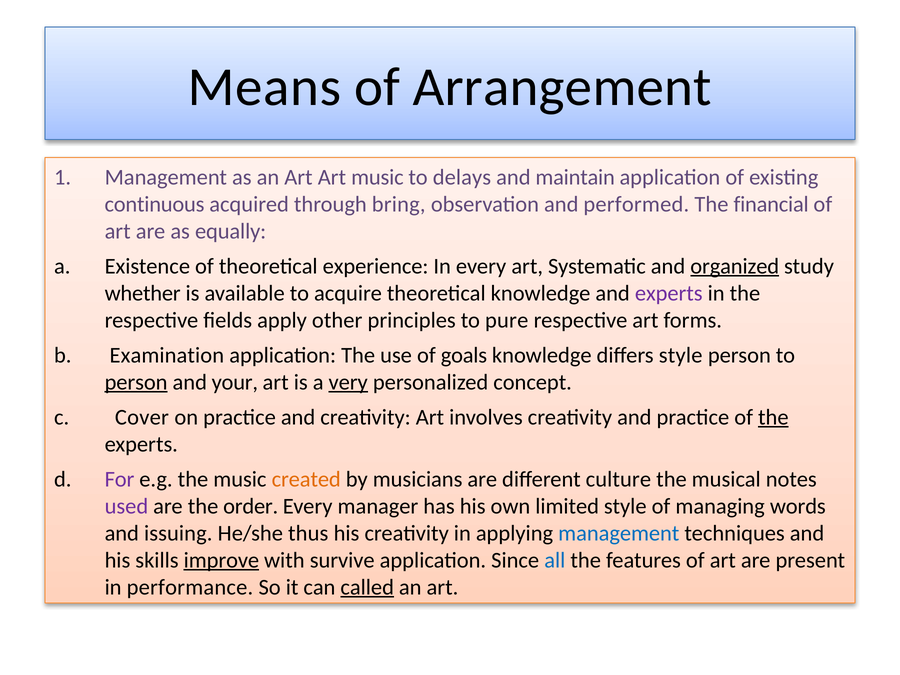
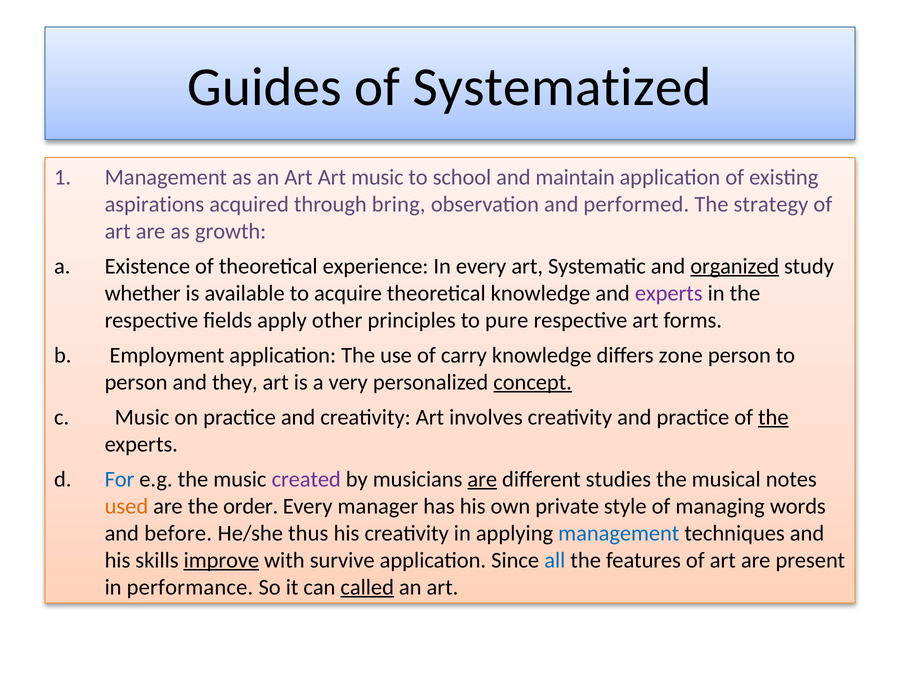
Means: Means -> Guides (265, 87)
Arrangement: Arrangement -> Systematized (562, 87)
delays: delays -> school (462, 177)
continuous: continuous -> aspirations (154, 204)
financial: financial -> strategy (771, 204)
equally: equally -> growth (231, 231)
Examination: Examination -> Employment (167, 355)
goals: goals -> carry (464, 355)
differs style: style -> zone (681, 355)
person underline: present -> none (136, 382)
your: your -> they (235, 382)
very underline: present -> none (348, 382)
concept underline: none -> present (533, 382)
Cover: Cover -> Music (142, 417)
For colour: purple -> blue (119, 479)
created colour: orange -> purple (306, 479)
are underline: none -> present (482, 479)
culture: culture -> studies (618, 479)
used colour: purple -> orange (126, 506)
limited: limited -> private (567, 506)
issuing: issuing -> before (178, 533)
